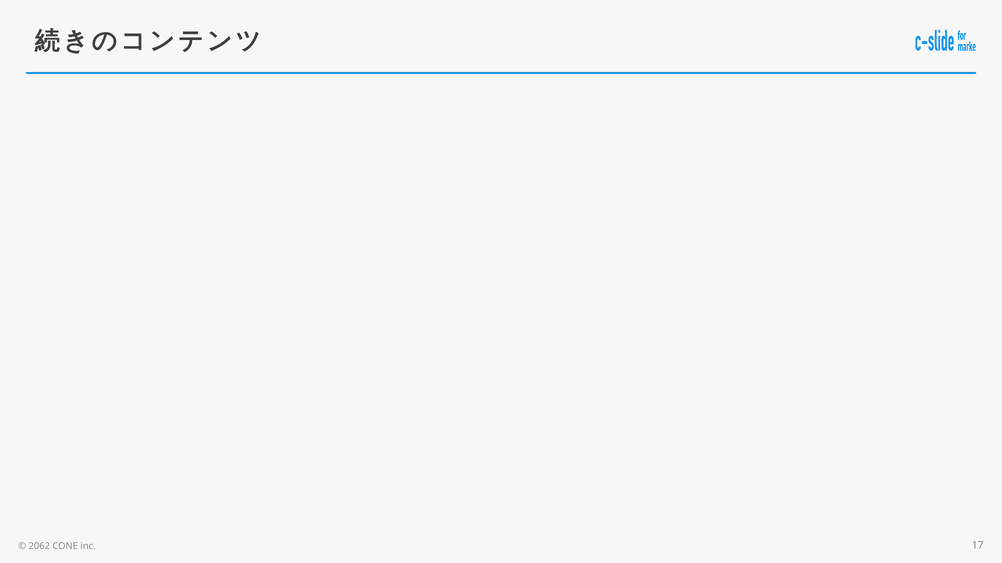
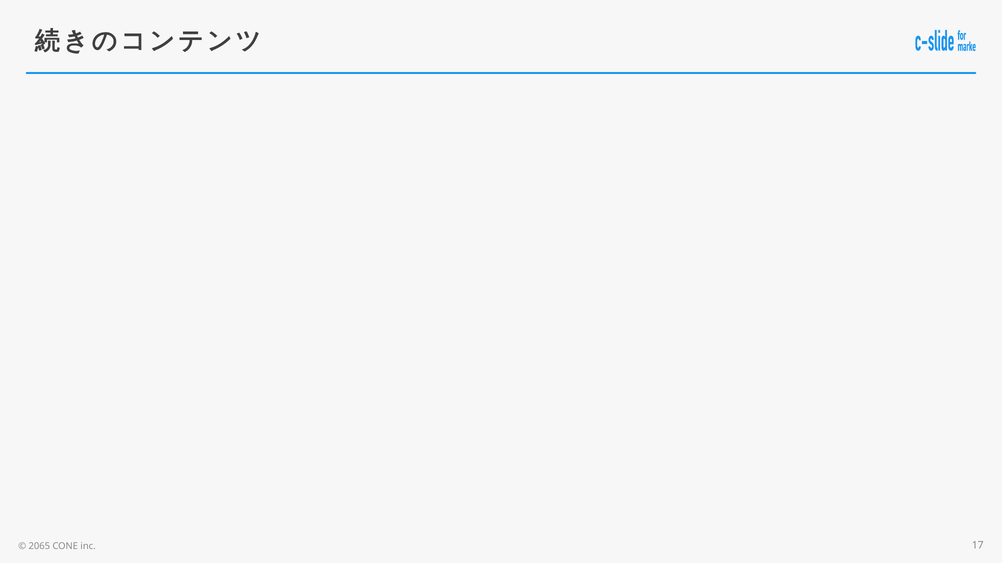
2062: 2062 -> 2065 (39, 547)
